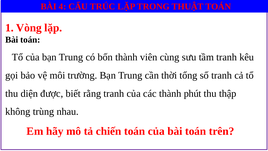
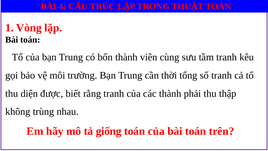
phút: phút -> phải (193, 93)
chiến: chiến -> giống (109, 131)
